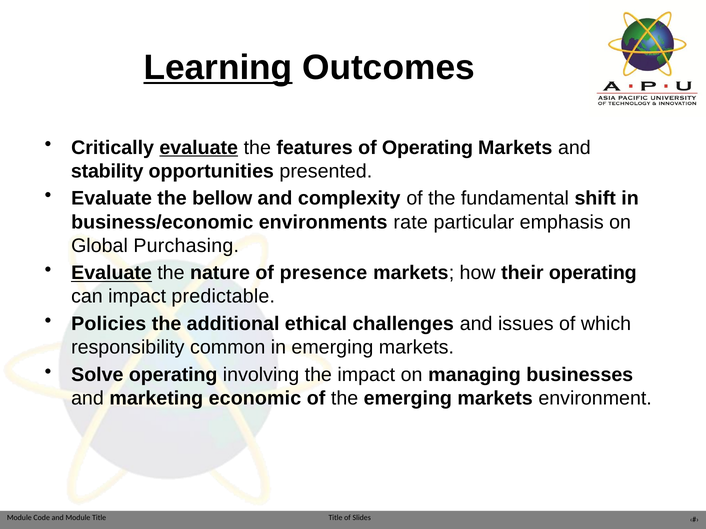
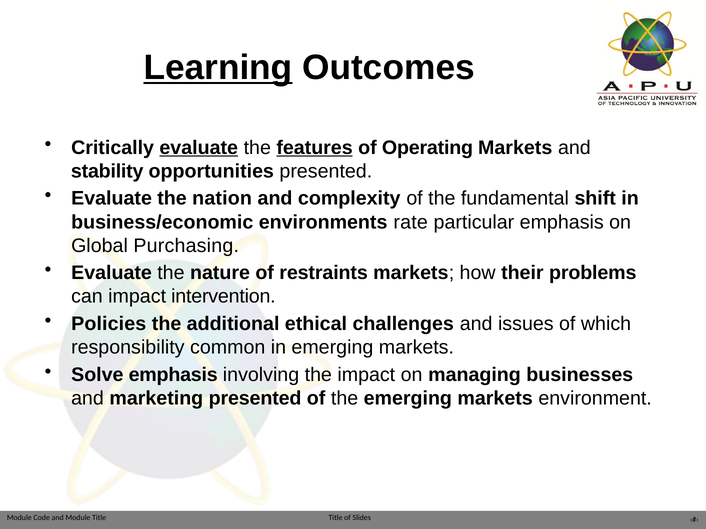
features underline: none -> present (315, 148)
bellow: bellow -> nation (222, 199)
Evaluate underline: present -> none (112, 273)
presence: presence -> restraints (324, 273)
their operating: operating -> problems (593, 273)
predictable: predictable -> intervention (223, 297)
Solve operating: operating -> emphasis (173, 375)
marketing economic: economic -> presented (255, 399)
